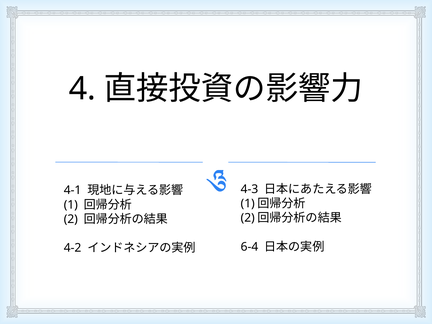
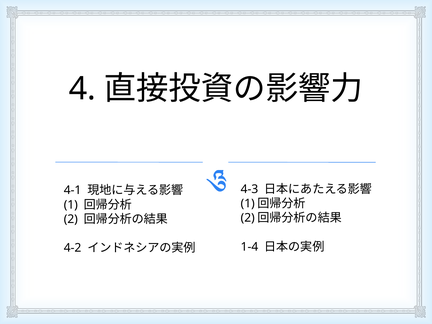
6-4: 6-4 -> 1-4 (249, 247)
